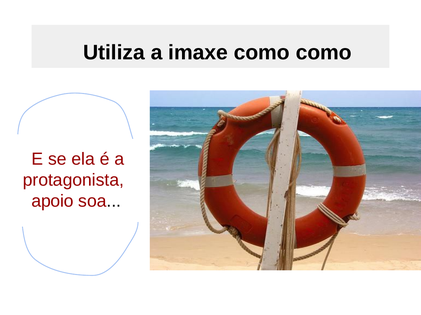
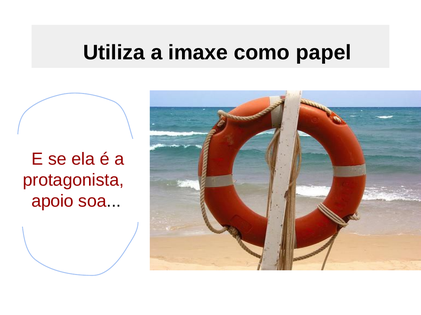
como como: como -> papel (324, 53)
